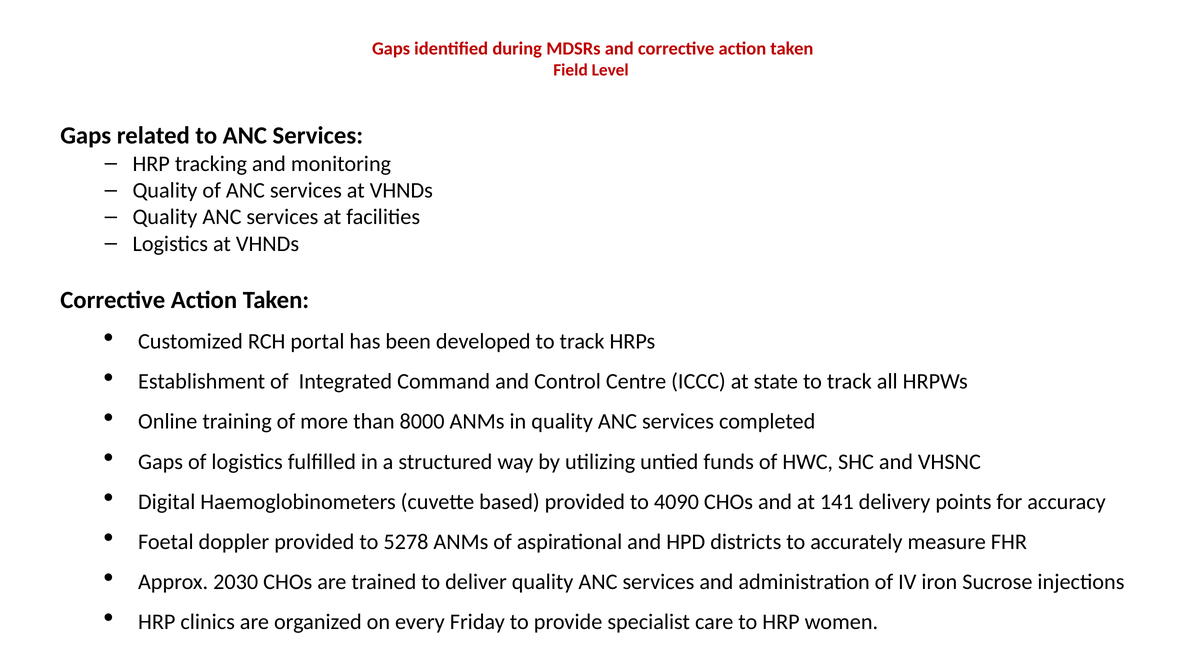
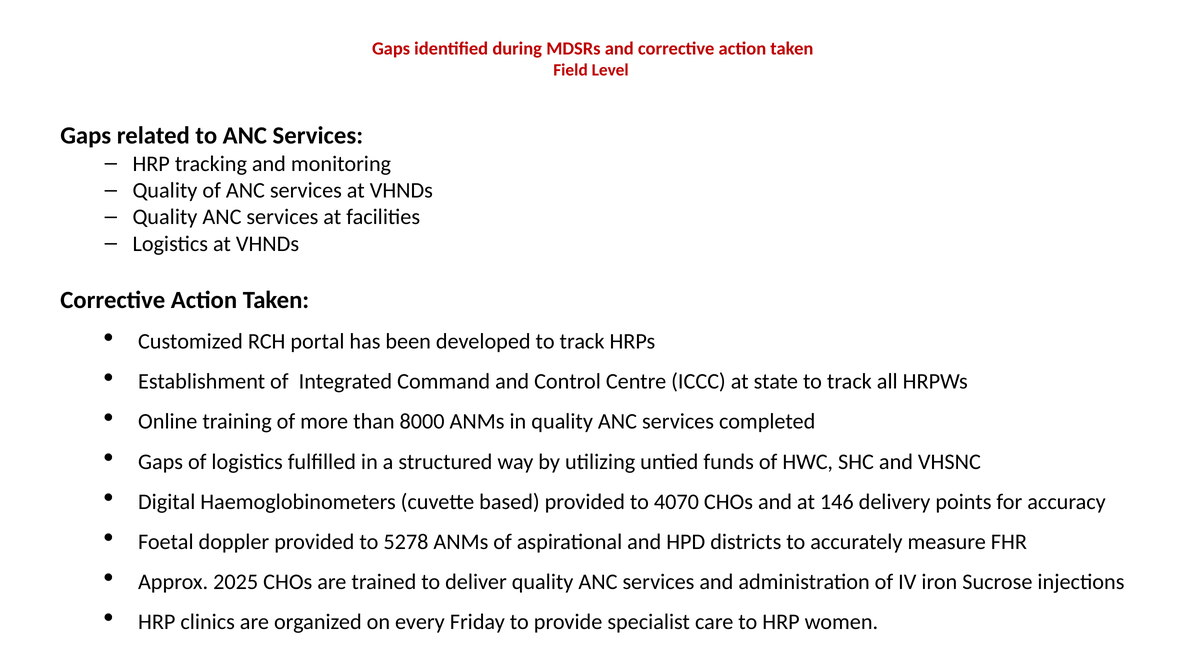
4090: 4090 -> 4070 (676, 502)
141: 141 -> 146 (837, 502)
2030: 2030 -> 2025 (236, 582)
